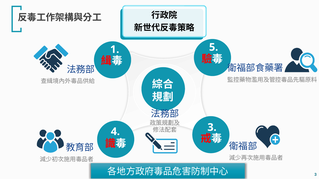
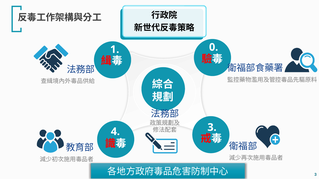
5: 5 -> 0 (214, 47)
